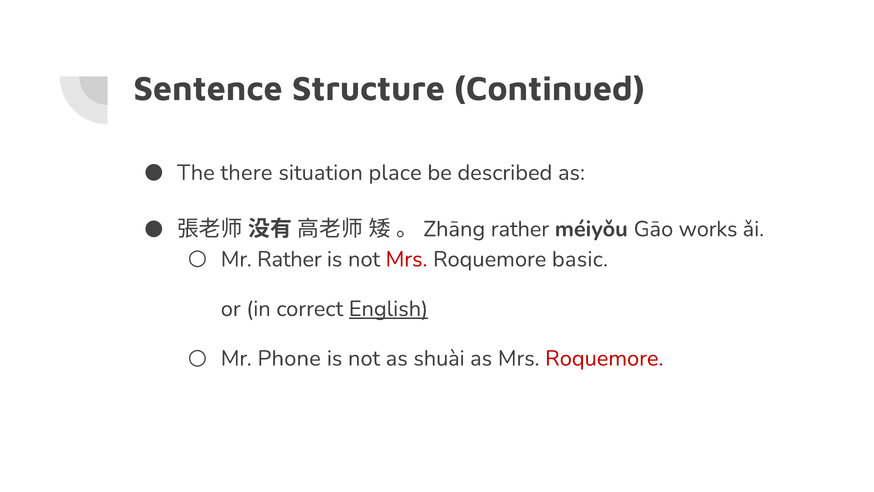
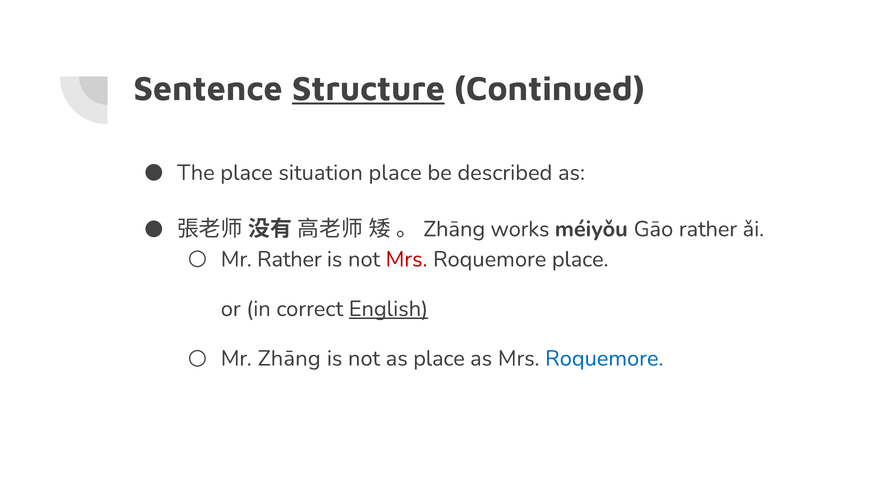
Structure underline: none -> present (368, 89)
The there: there -> place (247, 173)
。Zhāng rather: rather -> works (520, 229)
Gāo works: works -> rather (708, 229)
Roquemore basic: basic -> place (580, 259)
Phone: Phone -> Zhāng (289, 358)
as shuài: shuài -> place (439, 358)
Roquemore colour: red -> blue (604, 358)
